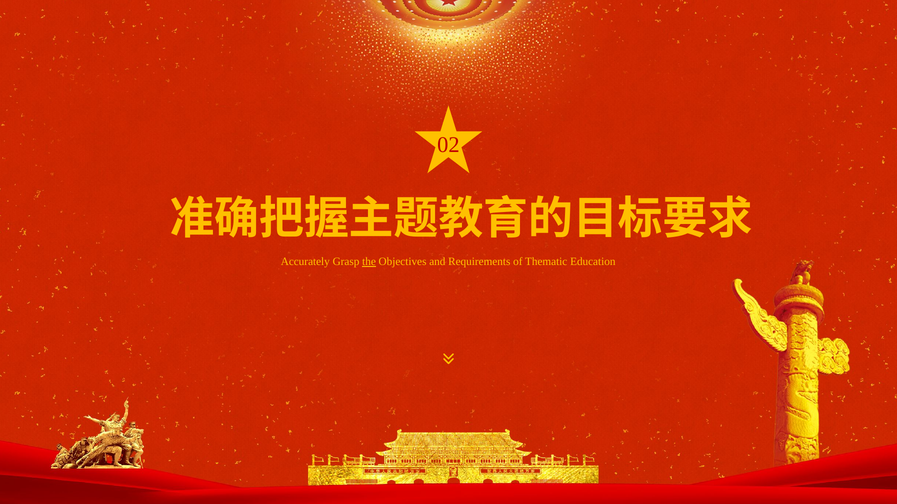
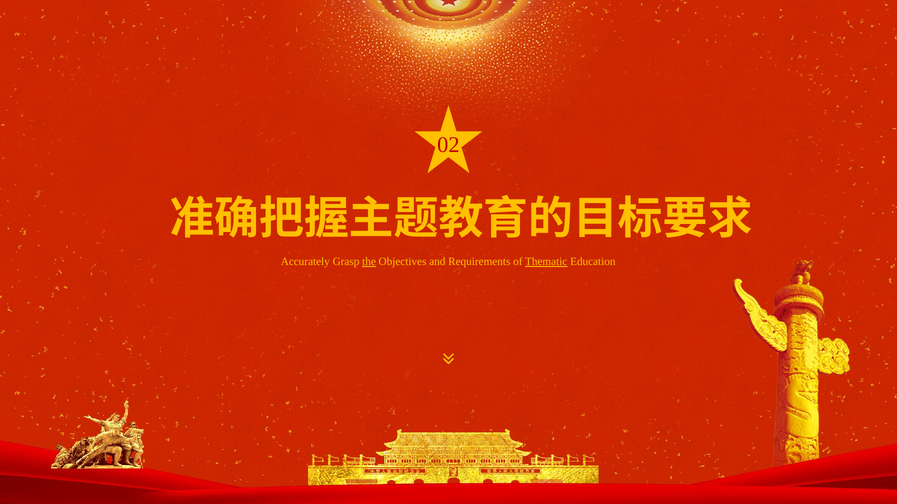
Thematic underline: none -> present (546, 262)
